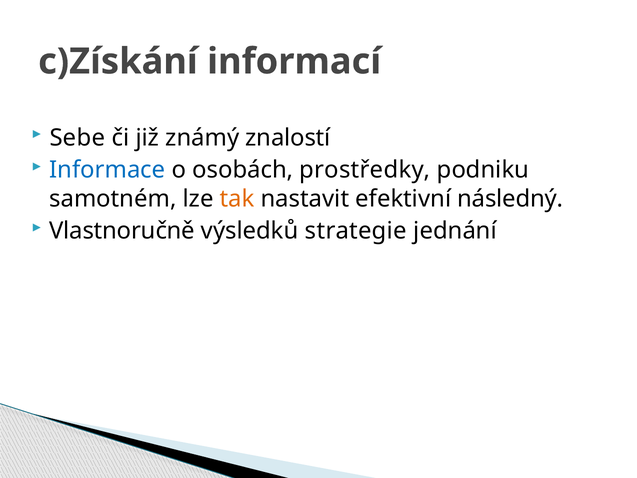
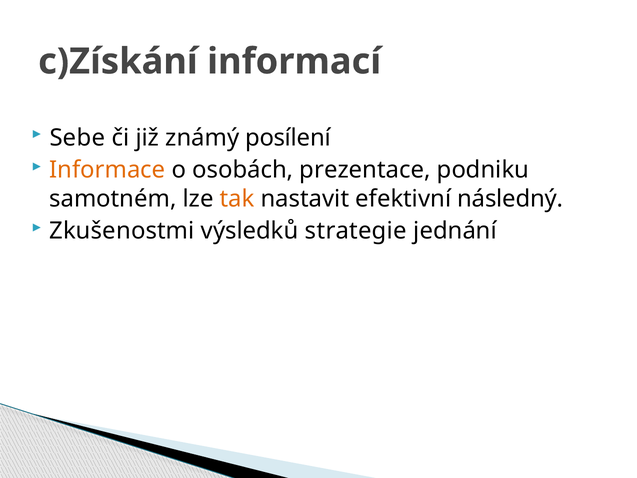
znalostí: znalostí -> posílení (288, 138)
Informace colour: blue -> orange (107, 170)
prostředky: prostředky -> prezentace (365, 170)
Vlastnoručně: Vlastnoručně -> Zkušenostmi (122, 231)
